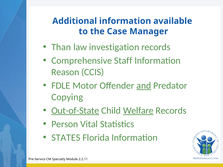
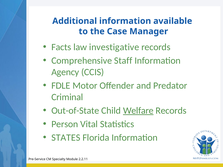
Than: Than -> Facts (61, 47)
investigation: investigation -> investigative (114, 47)
Reason: Reason -> Agency (65, 72)
and underline: present -> none (144, 86)
Copying: Copying -> Criminal (67, 97)
Out-of-State underline: present -> none (75, 111)
